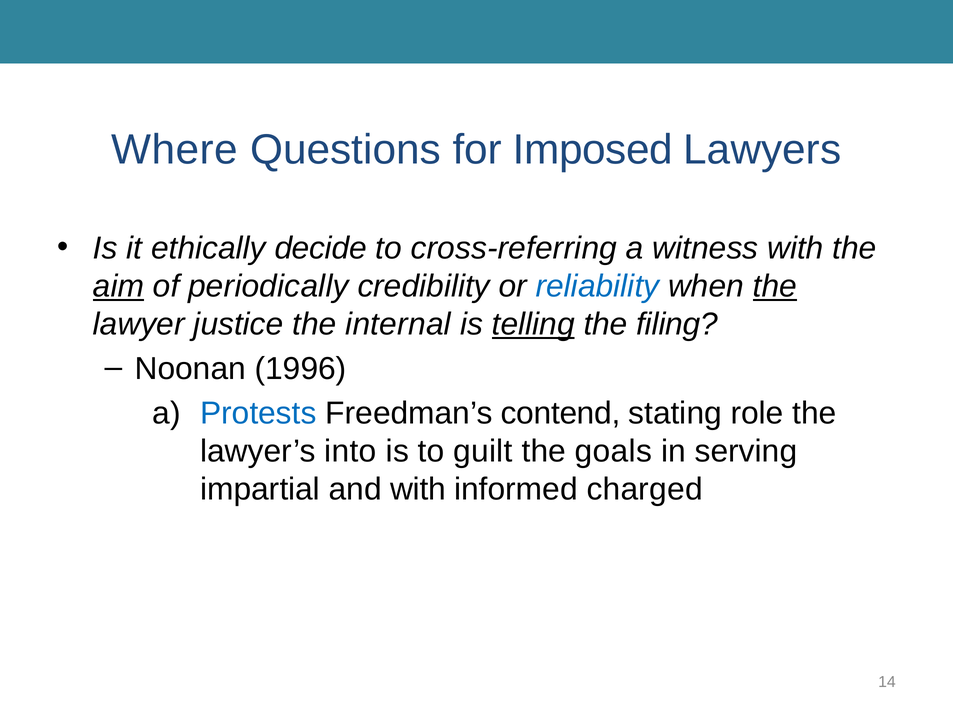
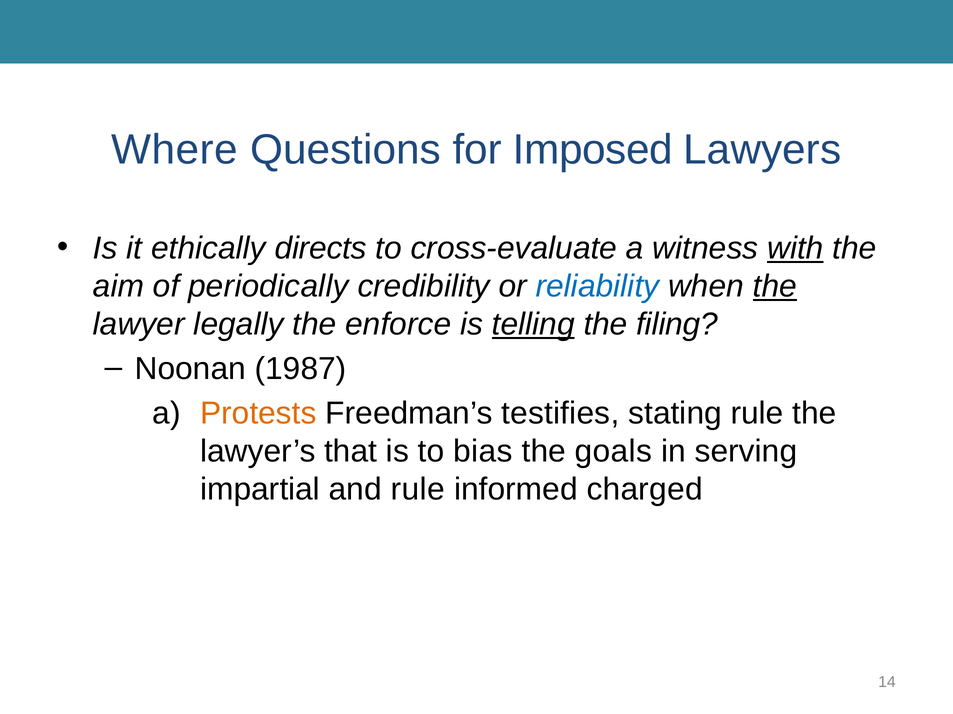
decide: decide -> directs (321, 248)
cross-referring: cross-referring -> cross-evaluate (514, 248)
with underline: none -> present (795, 248)
aim underline: present -> none (119, 287)
justice: justice -> legally (239, 325)
internal: internal -> enforce (398, 325)
1996: 1996 -> 1987 (301, 369)
Protests colour: blue -> orange (258, 414)
contend: contend -> testifies (560, 414)
stating role: role -> rule (757, 414)
into: into -> that (351, 452)
guilt: guilt -> bias (483, 452)
and with: with -> rule (418, 490)
